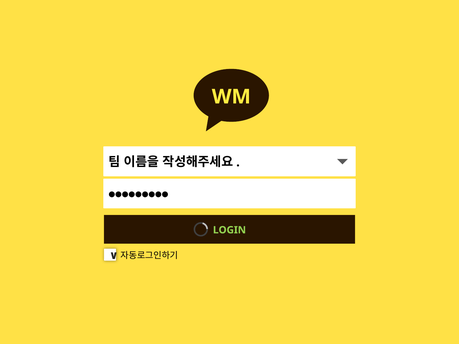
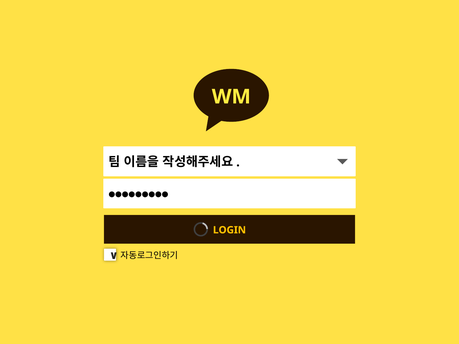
LOGIN colour: light green -> yellow (229, 230)
